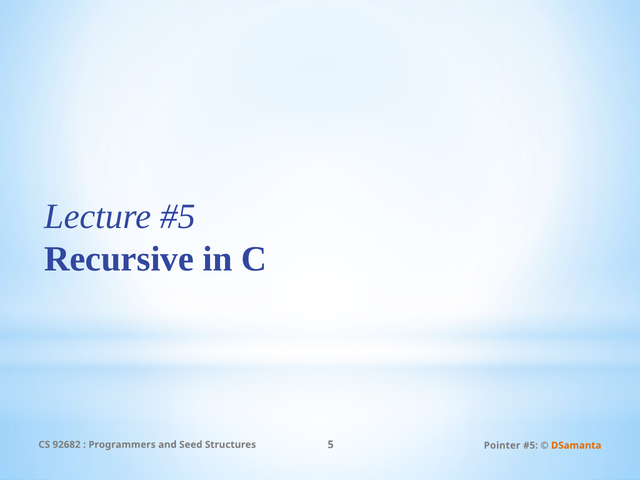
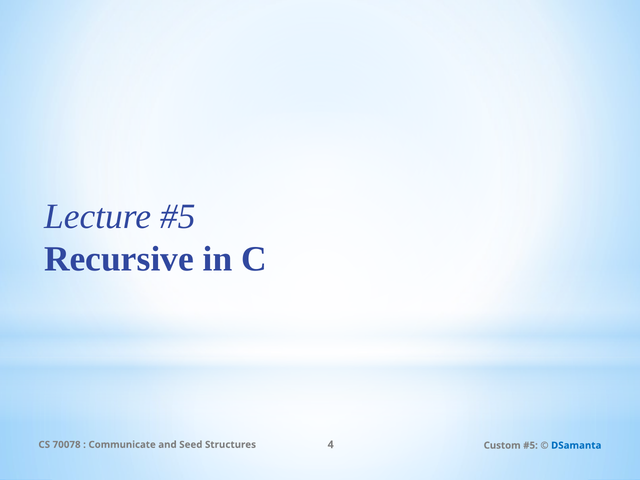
92682: 92682 -> 70078 (67, 445)
Programmers: Programmers -> Communicate (122, 445)
5: 5 -> 4 (331, 445)
Pointer: Pointer -> Custom (502, 445)
DSamanta colour: orange -> blue (576, 445)
